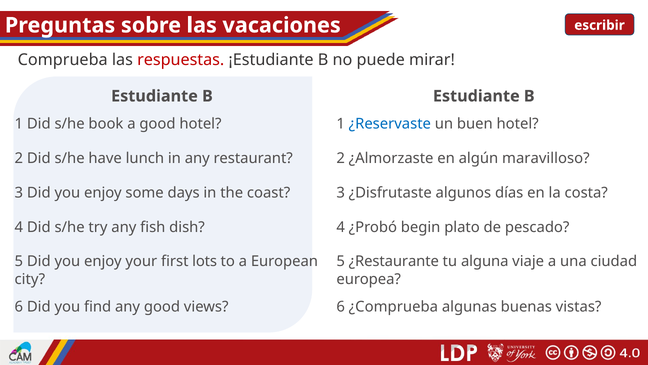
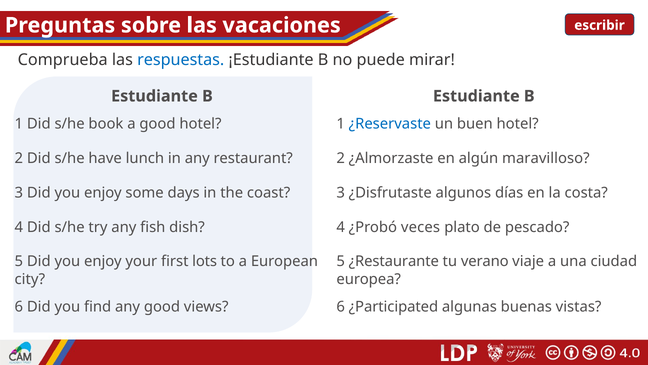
respuestas colour: red -> blue (181, 60)
begin: begin -> veces (421, 227)
alguna: alguna -> verano (485, 261)
¿Comprueba: ¿Comprueba -> ¿Participated (393, 306)
